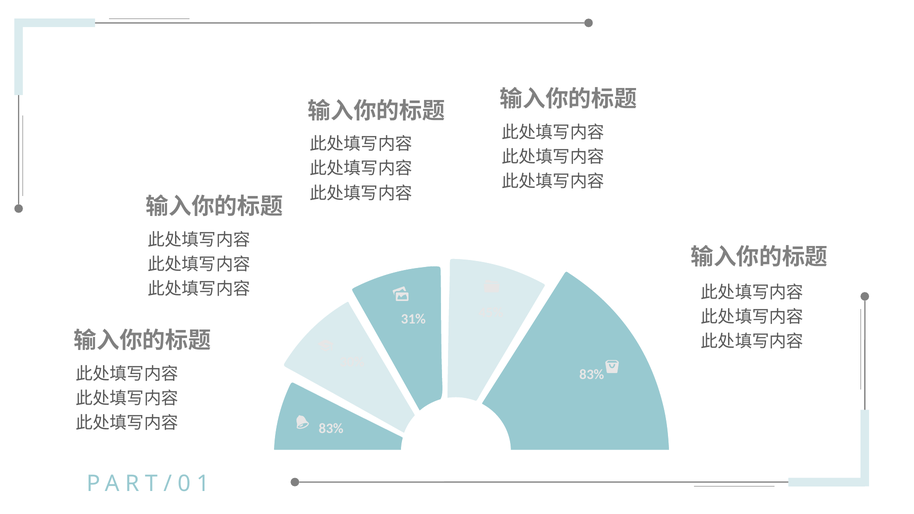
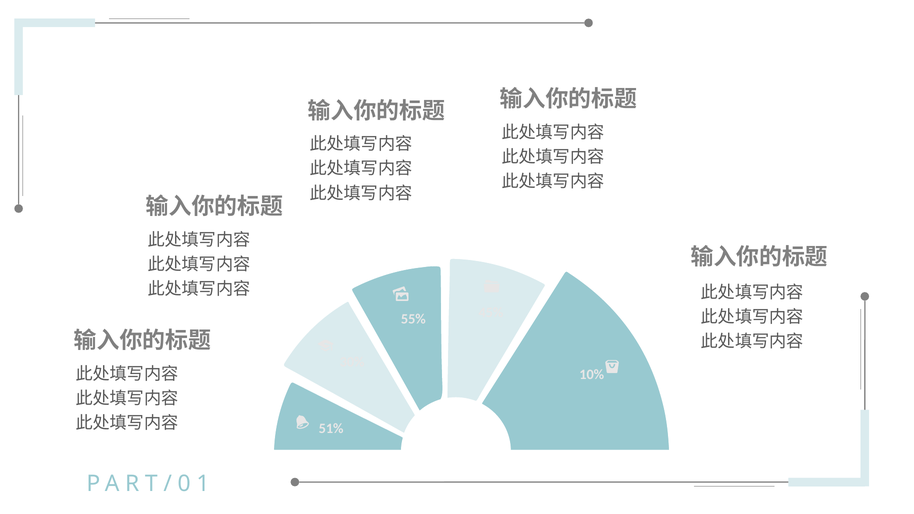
31%: 31% -> 55% (413, 319)
83%: 83% -> 10% (592, 375)
83%: 83% -> 51% (331, 429)
